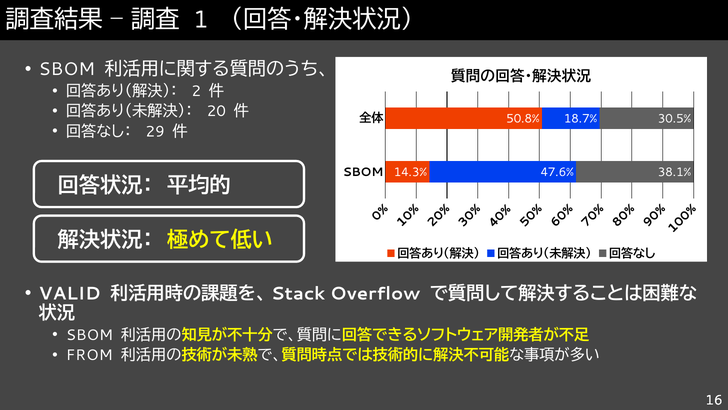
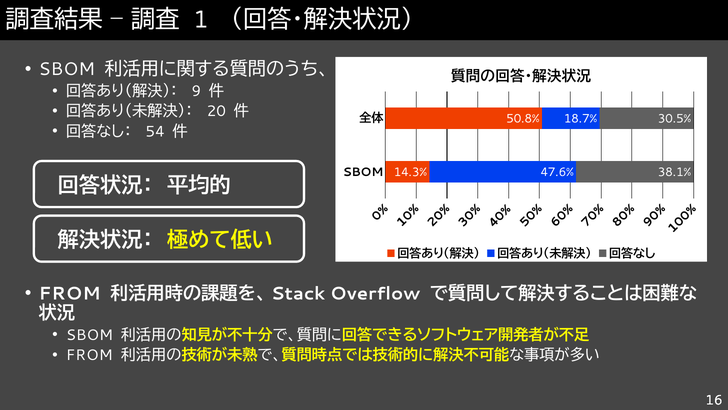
2: 2 -> 9 (196, 91)
29: 29 -> 54 (155, 131)
VALID: VALID -> FROM (70, 293)
